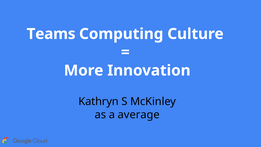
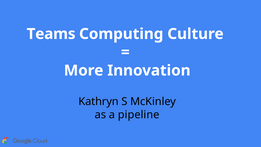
average: average -> pipeline (139, 114)
